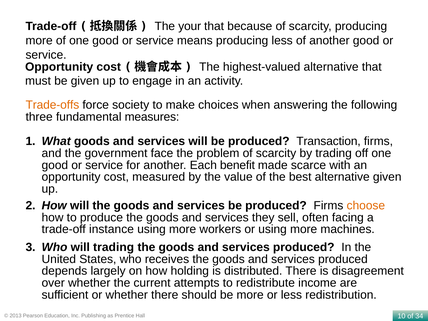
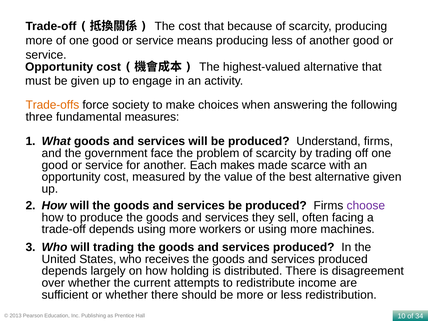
The your: your -> cost (190, 26)
Transaction: Transaction -> Understand (328, 141)
benefit: benefit -> makes (237, 165)
choose colour: orange -> purple (366, 206)
trade-off instance: instance -> depends (112, 229)
